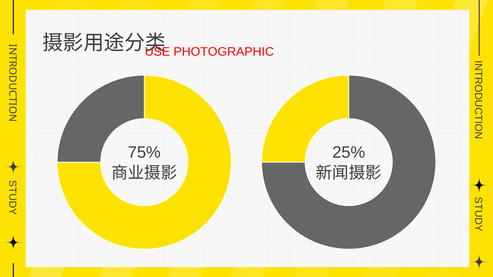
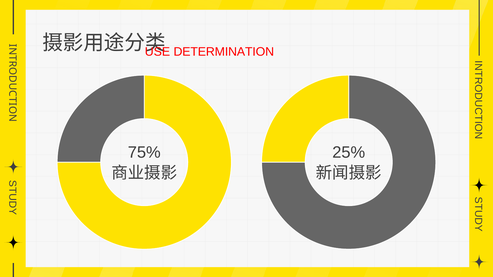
PHOTOGRAPHIC: PHOTOGRAPHIC -> DETERMINATION (224, 52)
